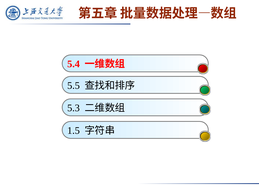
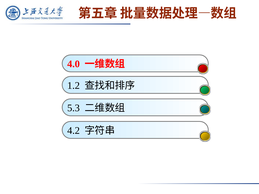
5.4: 5.4 -> 4.0 (74, 64)
5.5: 5.5 -> 1.2 (74, 86)
1.5: 1.5 -> 4.2 (74, 131)
